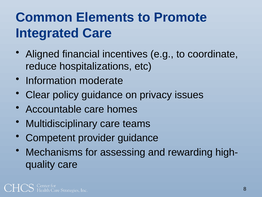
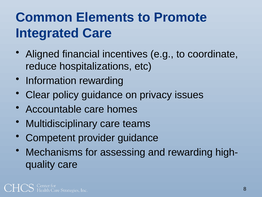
Information moderate: moderate -> rewarding (101, 80)
